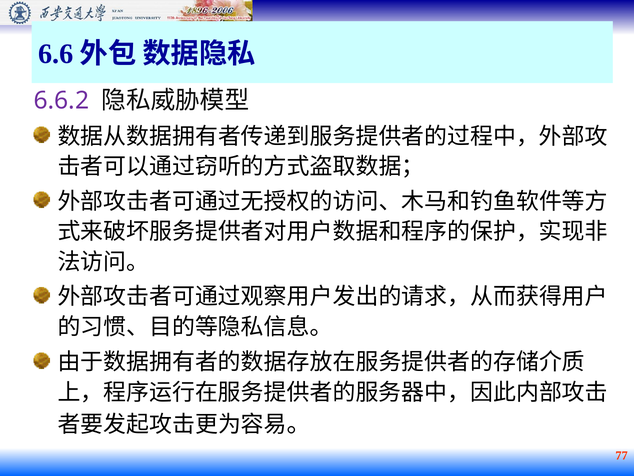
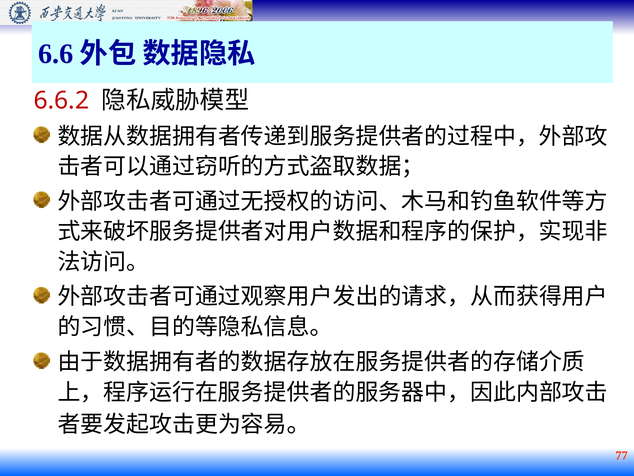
6.6.2 colour: purple -> red (61, 101)
